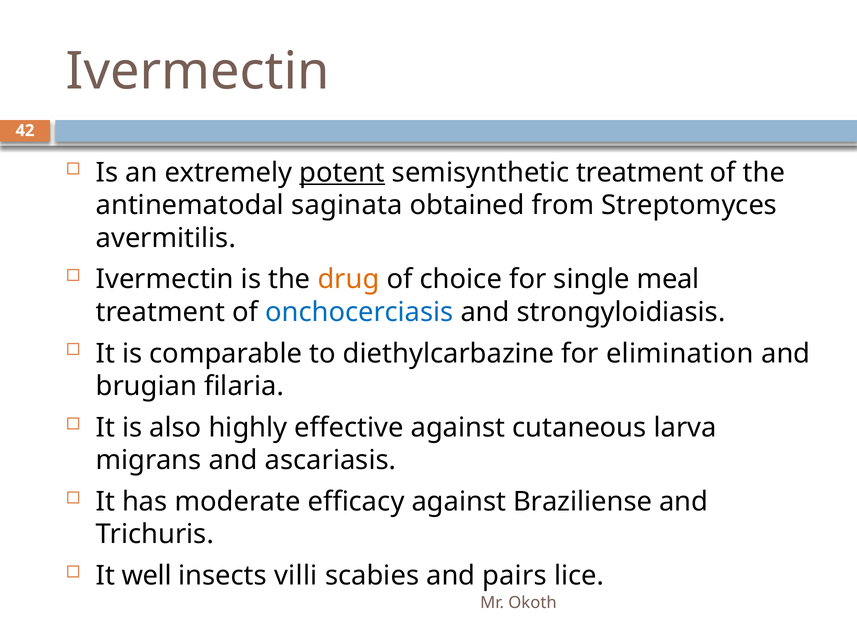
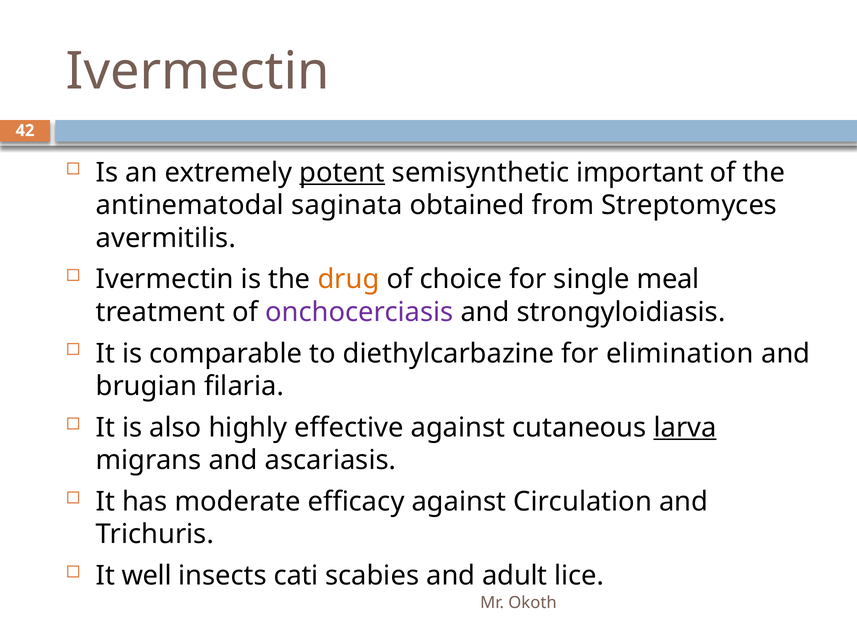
semisynthetic treatment: treatment -> important (640, 173)
onchocerciasis colour: blue -> purple (359, 312)
larva underline: none -> present (685, 427)
Braziliense: Braziliense -> Circulation (583, 501)
villi: villi -> cati (296, 575)
pairs: pairs -> adult (515, 575)
